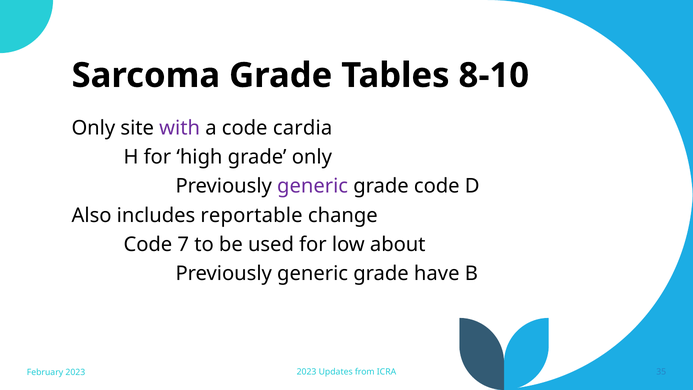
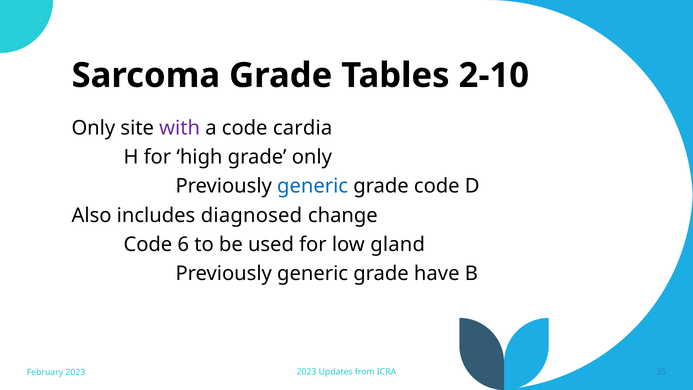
8-10: 8-10 -> 2-10 (494, 75)
generic colour: purple -> blue (313, 186)
reportable: reportable -> diagnosed (252, 215)
7: 7 -> 6 (183, 244)
about: about -> gland (398, 244)
